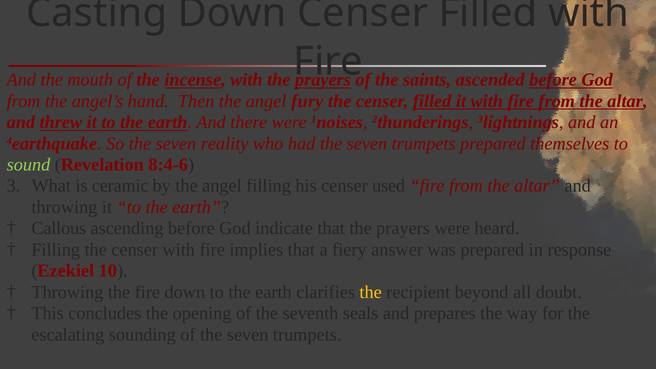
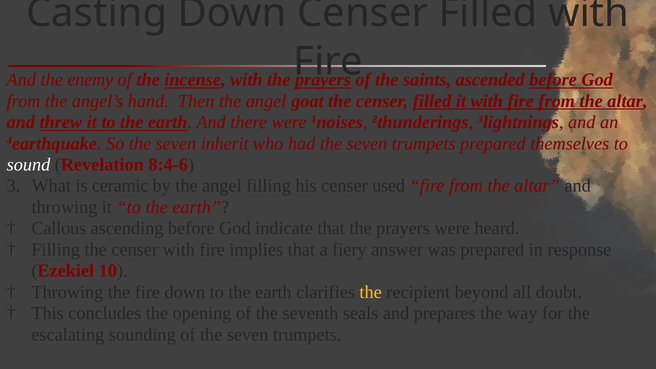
mouth: mouth -> enemy (90, 80)
fury: fury -> goat (307, 101)
reality: reality -> inherit (225, 144)
sound colour: light green -> white (28, 165)
